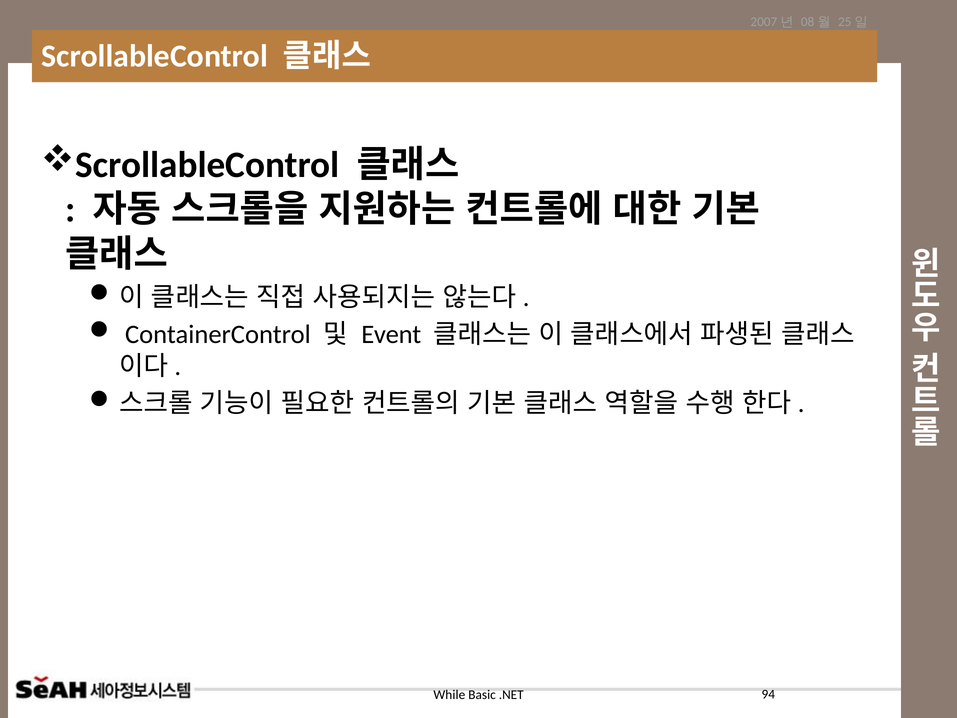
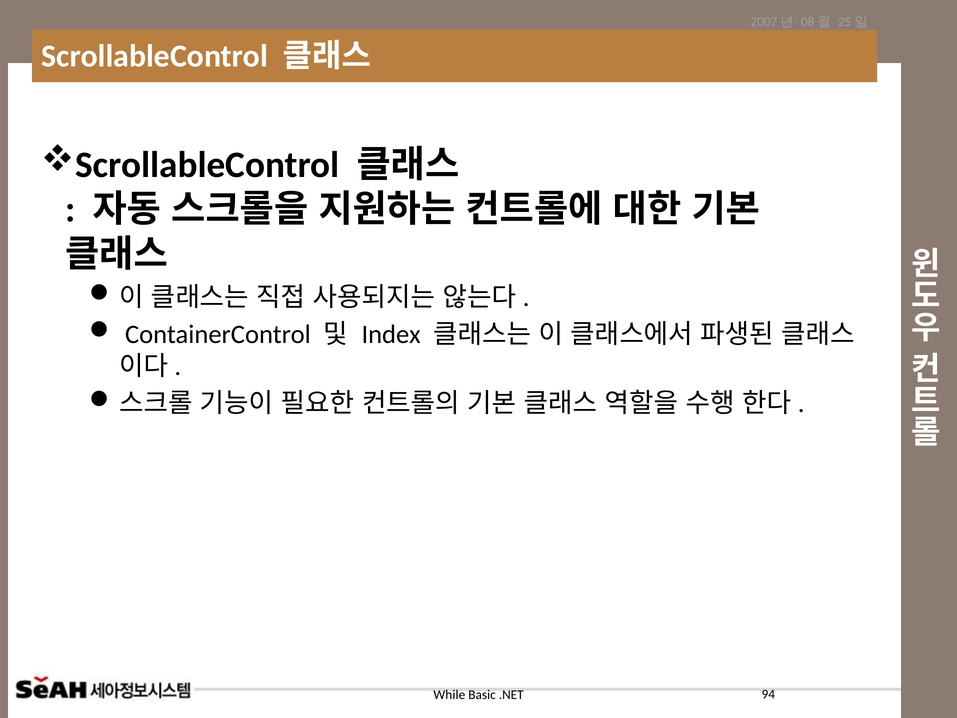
Event: Event -> Index (391, 334)
